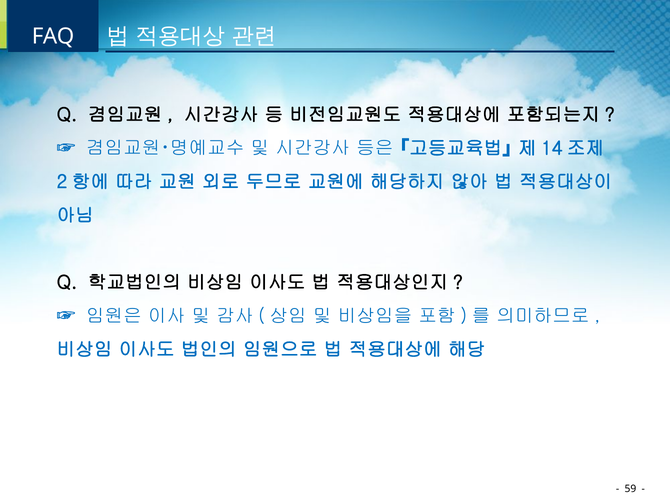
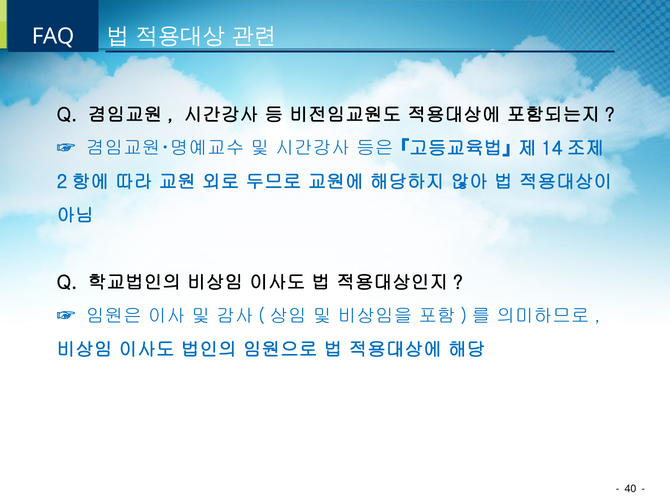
59: 59 -> 40 (630, 488)
